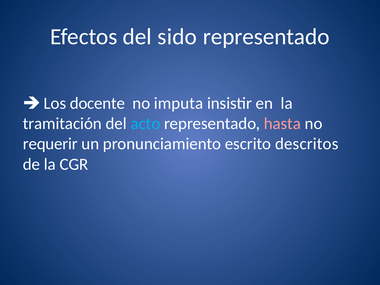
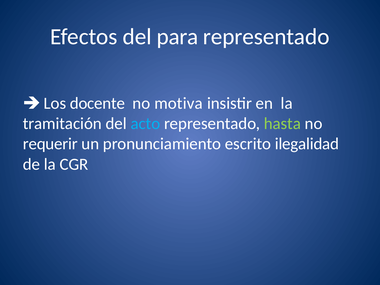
sido: sido -> para (177, 37)
imputa: imputa -> motiva (178, 103)
hasta colour: pink -> light green (282, 124)
descritos: descritos -> ilegalidad (307, 144)
